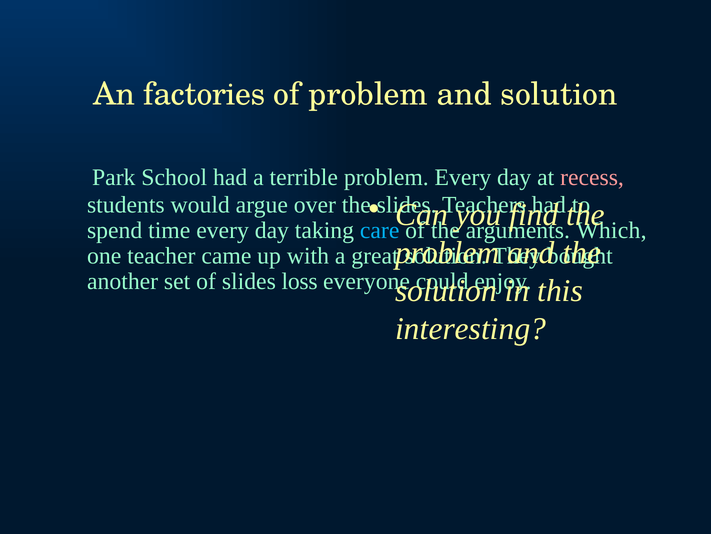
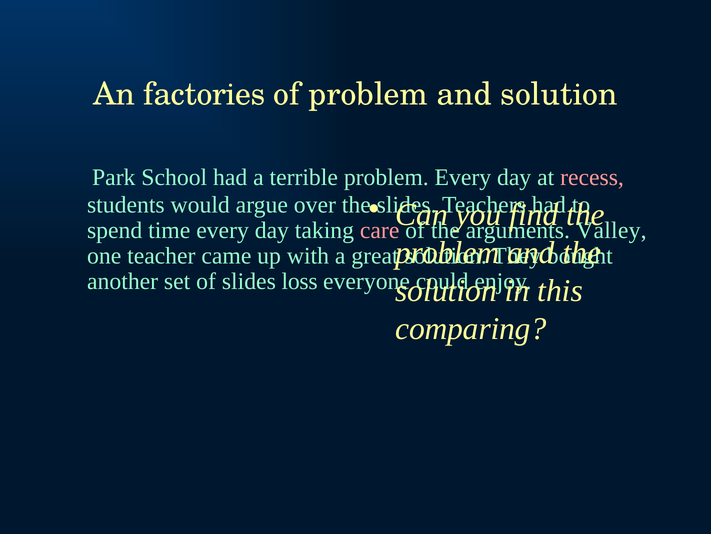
care colour: light blue -> pink (380, 230)
Which: Which -> Valley (611, 230)
interesting: interesting -> comparing (471, 328)
